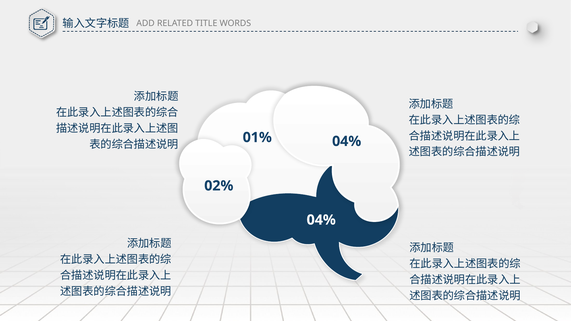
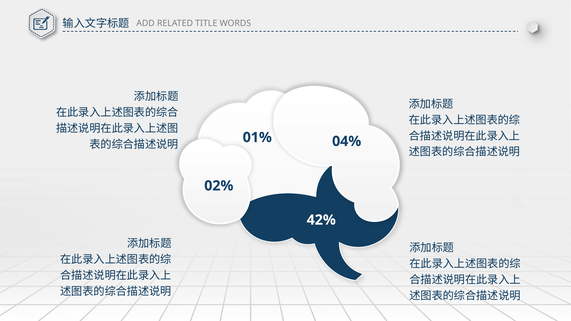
04%: 04% -> 42% (321, 220)
